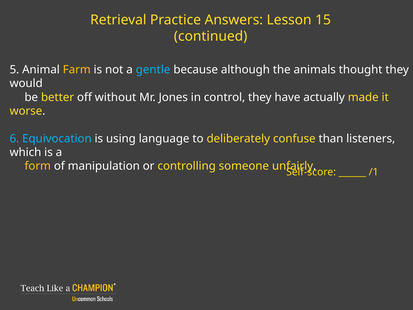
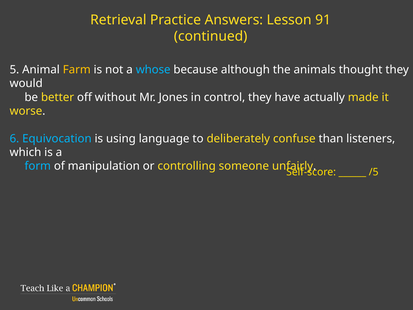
15: 15 -> 91 (323, 20)
gentle: gentle -> whose (153, 70)
form colour: yellow -> light blue (38, 166)
/1: /1 -> /5 (374, 172)
